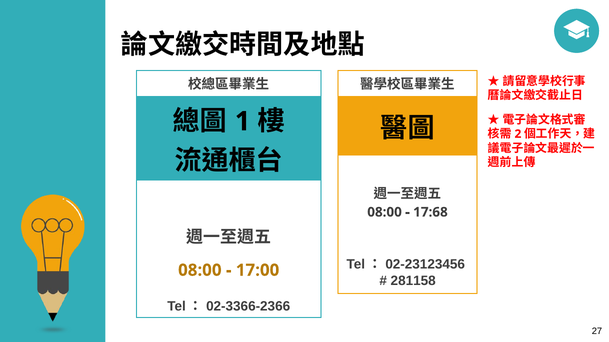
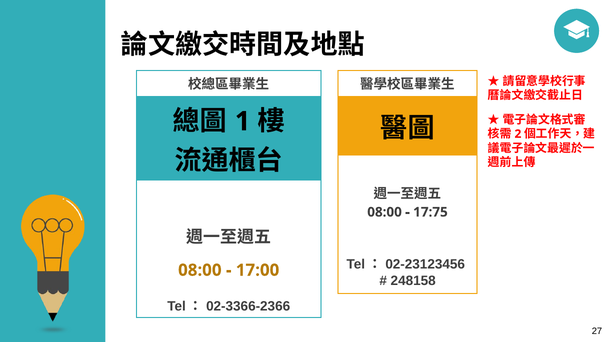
17:68: 17:68 -> 17:75 (430, 212)
281158: 281158 -> 248158 (413, 281)
